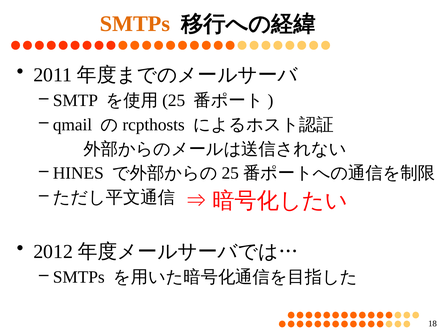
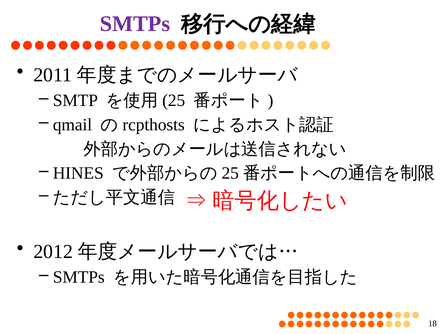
SMTPs colour: orange -> purple (135, 24)
